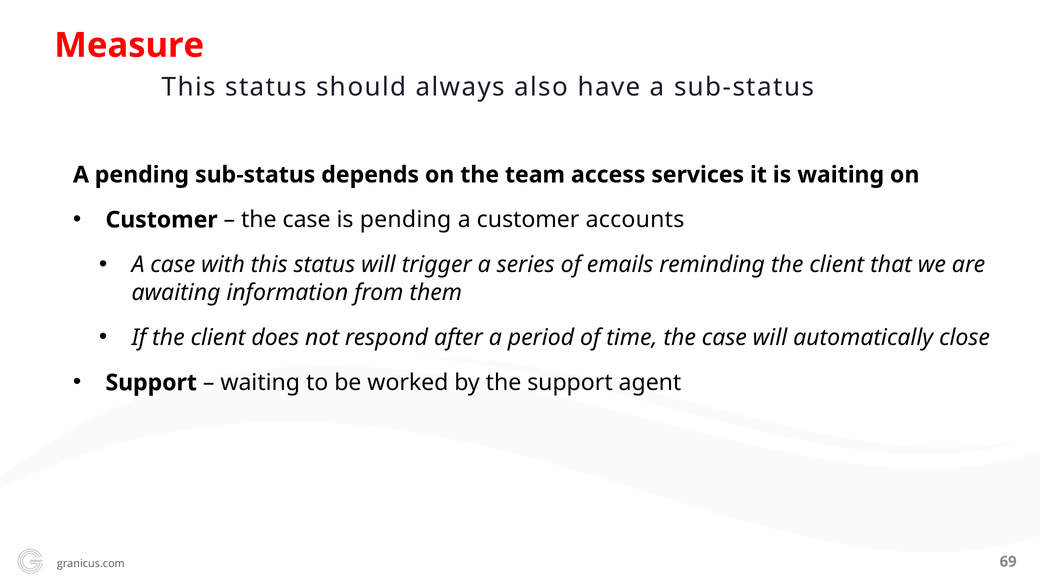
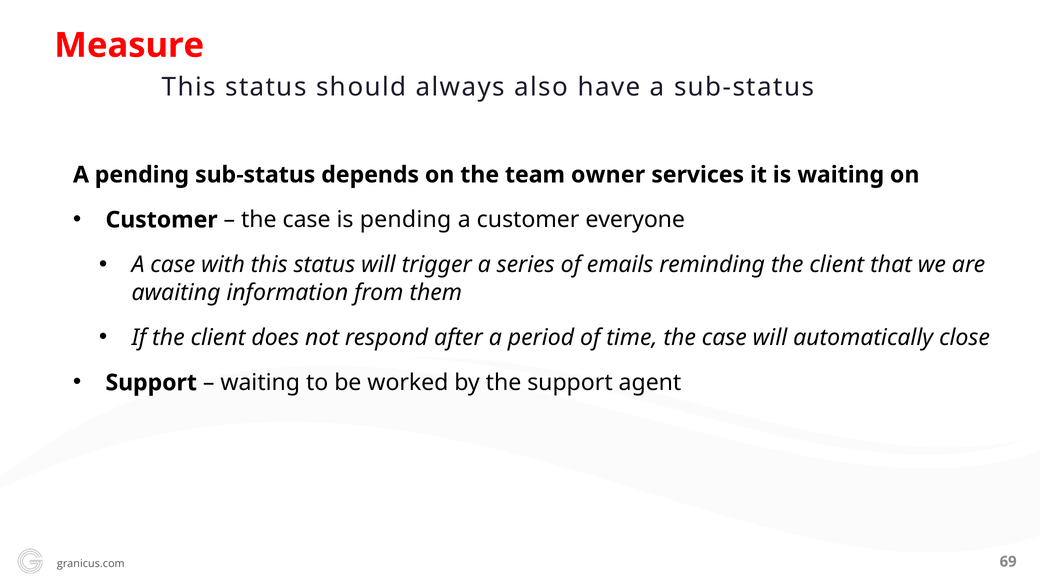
access: access -> owner (608, 175)
accounts: accounts -> everyone (635, 220)
